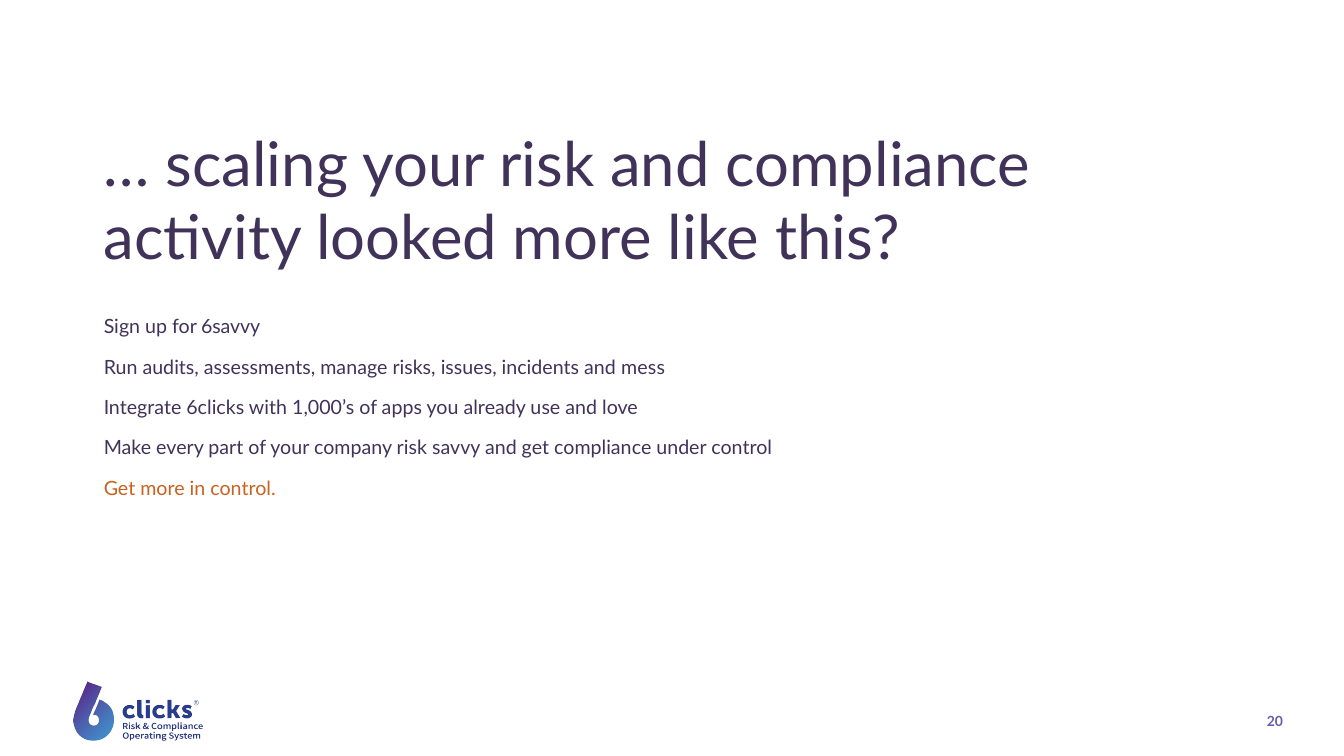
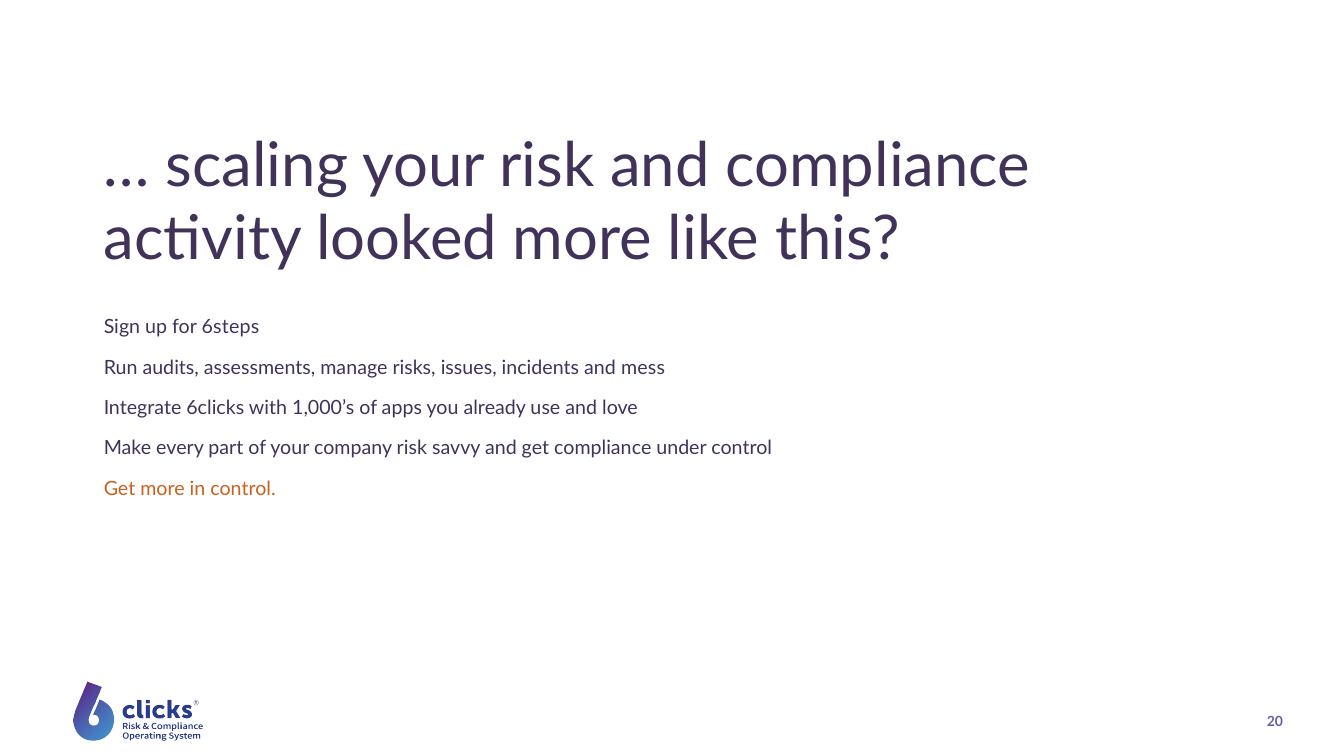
6savvy: 6savvy -> 6steps (230, 327)
